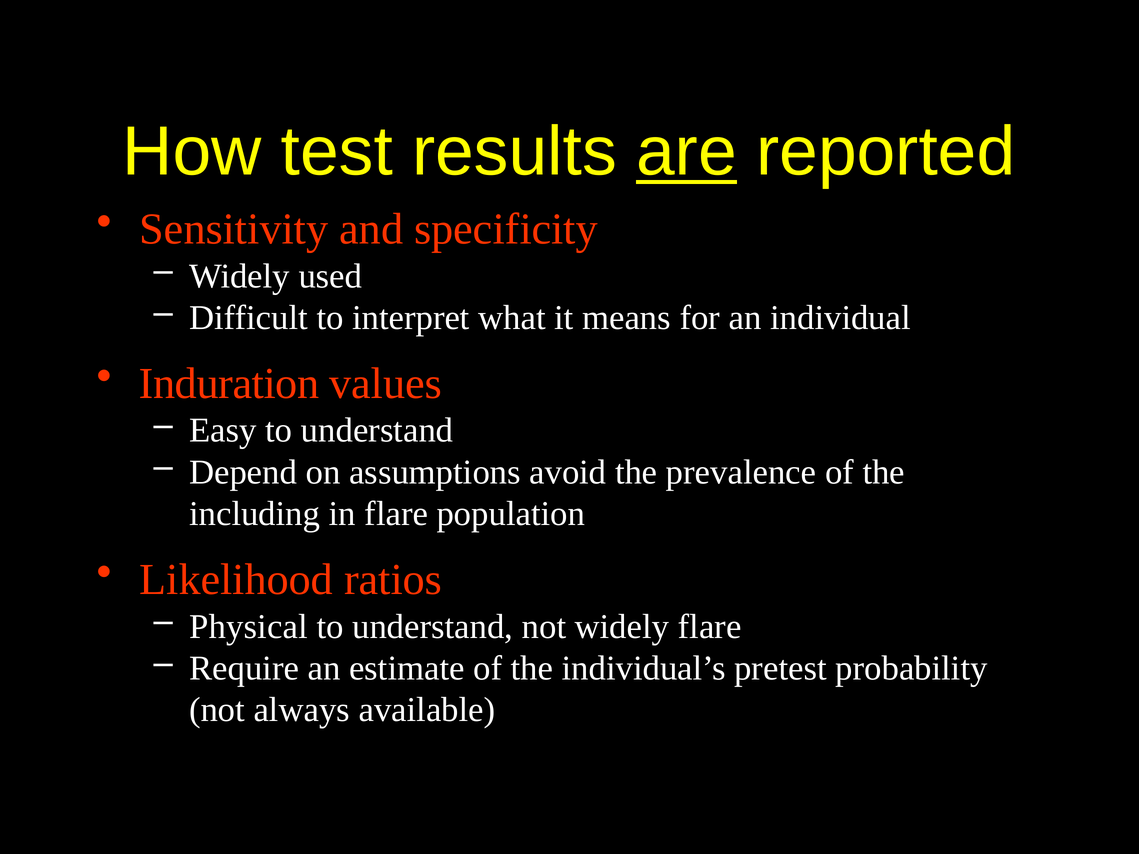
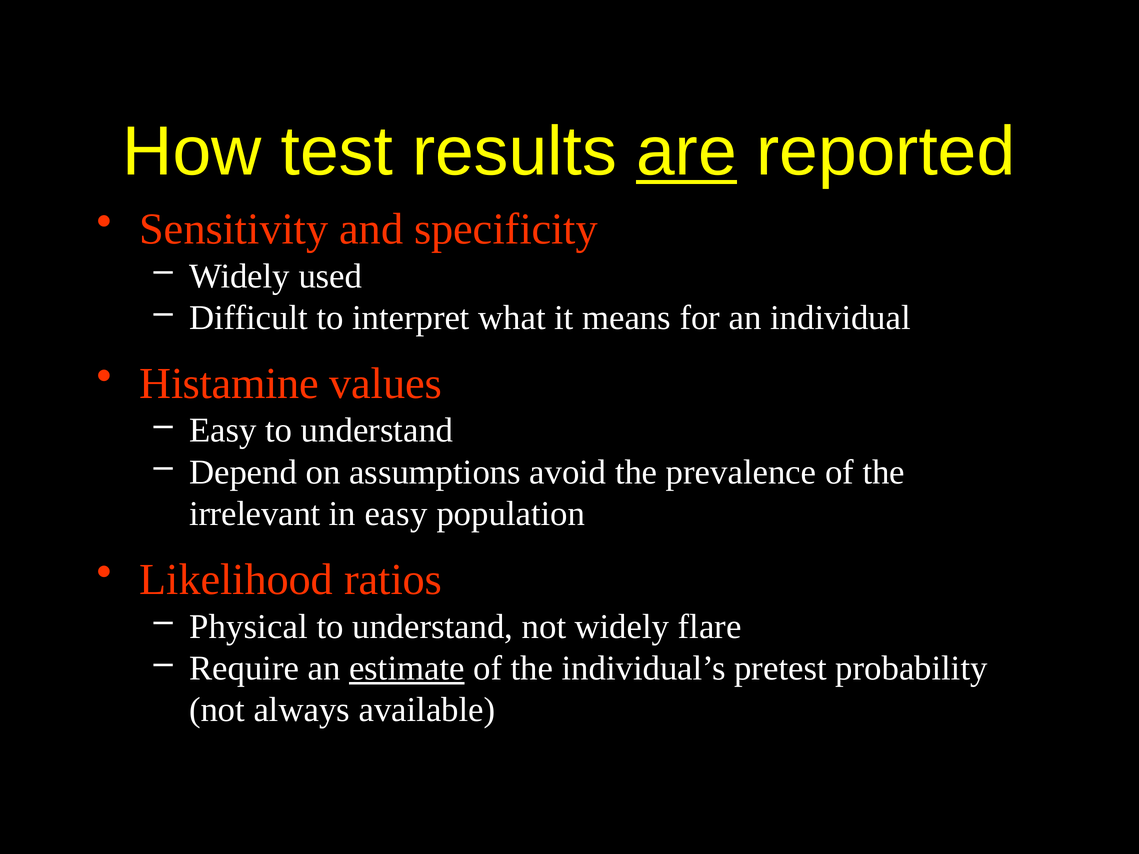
Induration: Induration -> Histamine (229, 384)
including: including -> irrelevant (255, 514)
in flare: flare -> easy (396, 514)
estimate underline: none -> present (407, 668)
